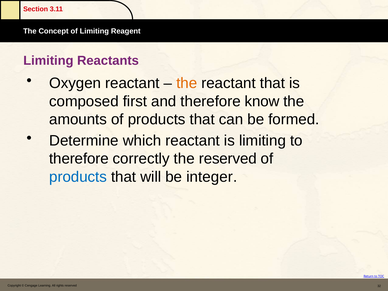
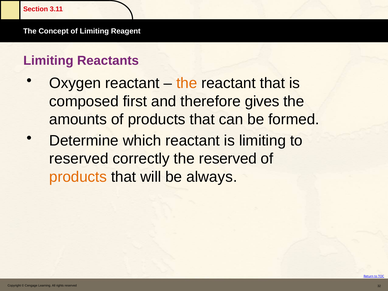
know: know -> gives (262, 101)
therefore: therefore -> reserved (79, 159)
products colour: blue -> orange (78, 177)
integer: integer -> always (212, 177)
